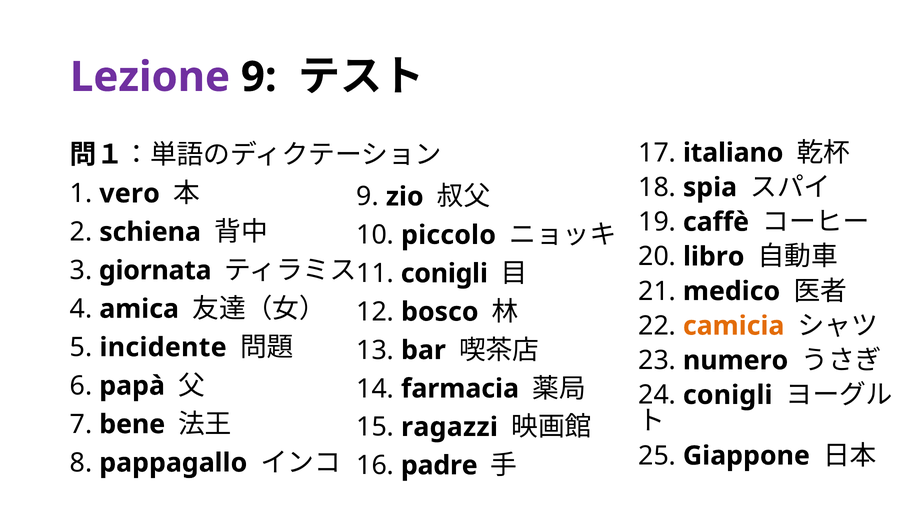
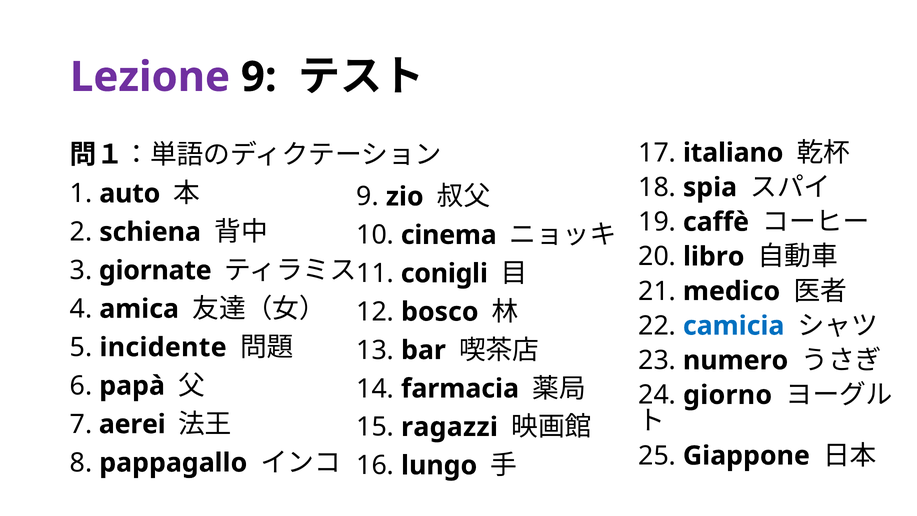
vero: vero -> auto (130, 193)
piccolo: piccolo -> cinema (449, 235)
giornata: giornata -> giornate (155, 270)
camicia colour: orange -> blue (734, 326)
24 conigli: conigli -> giorno (728, 395)
bene: bene -> aerei (132, 424)
padre: padre -> lungo (439, 465)
